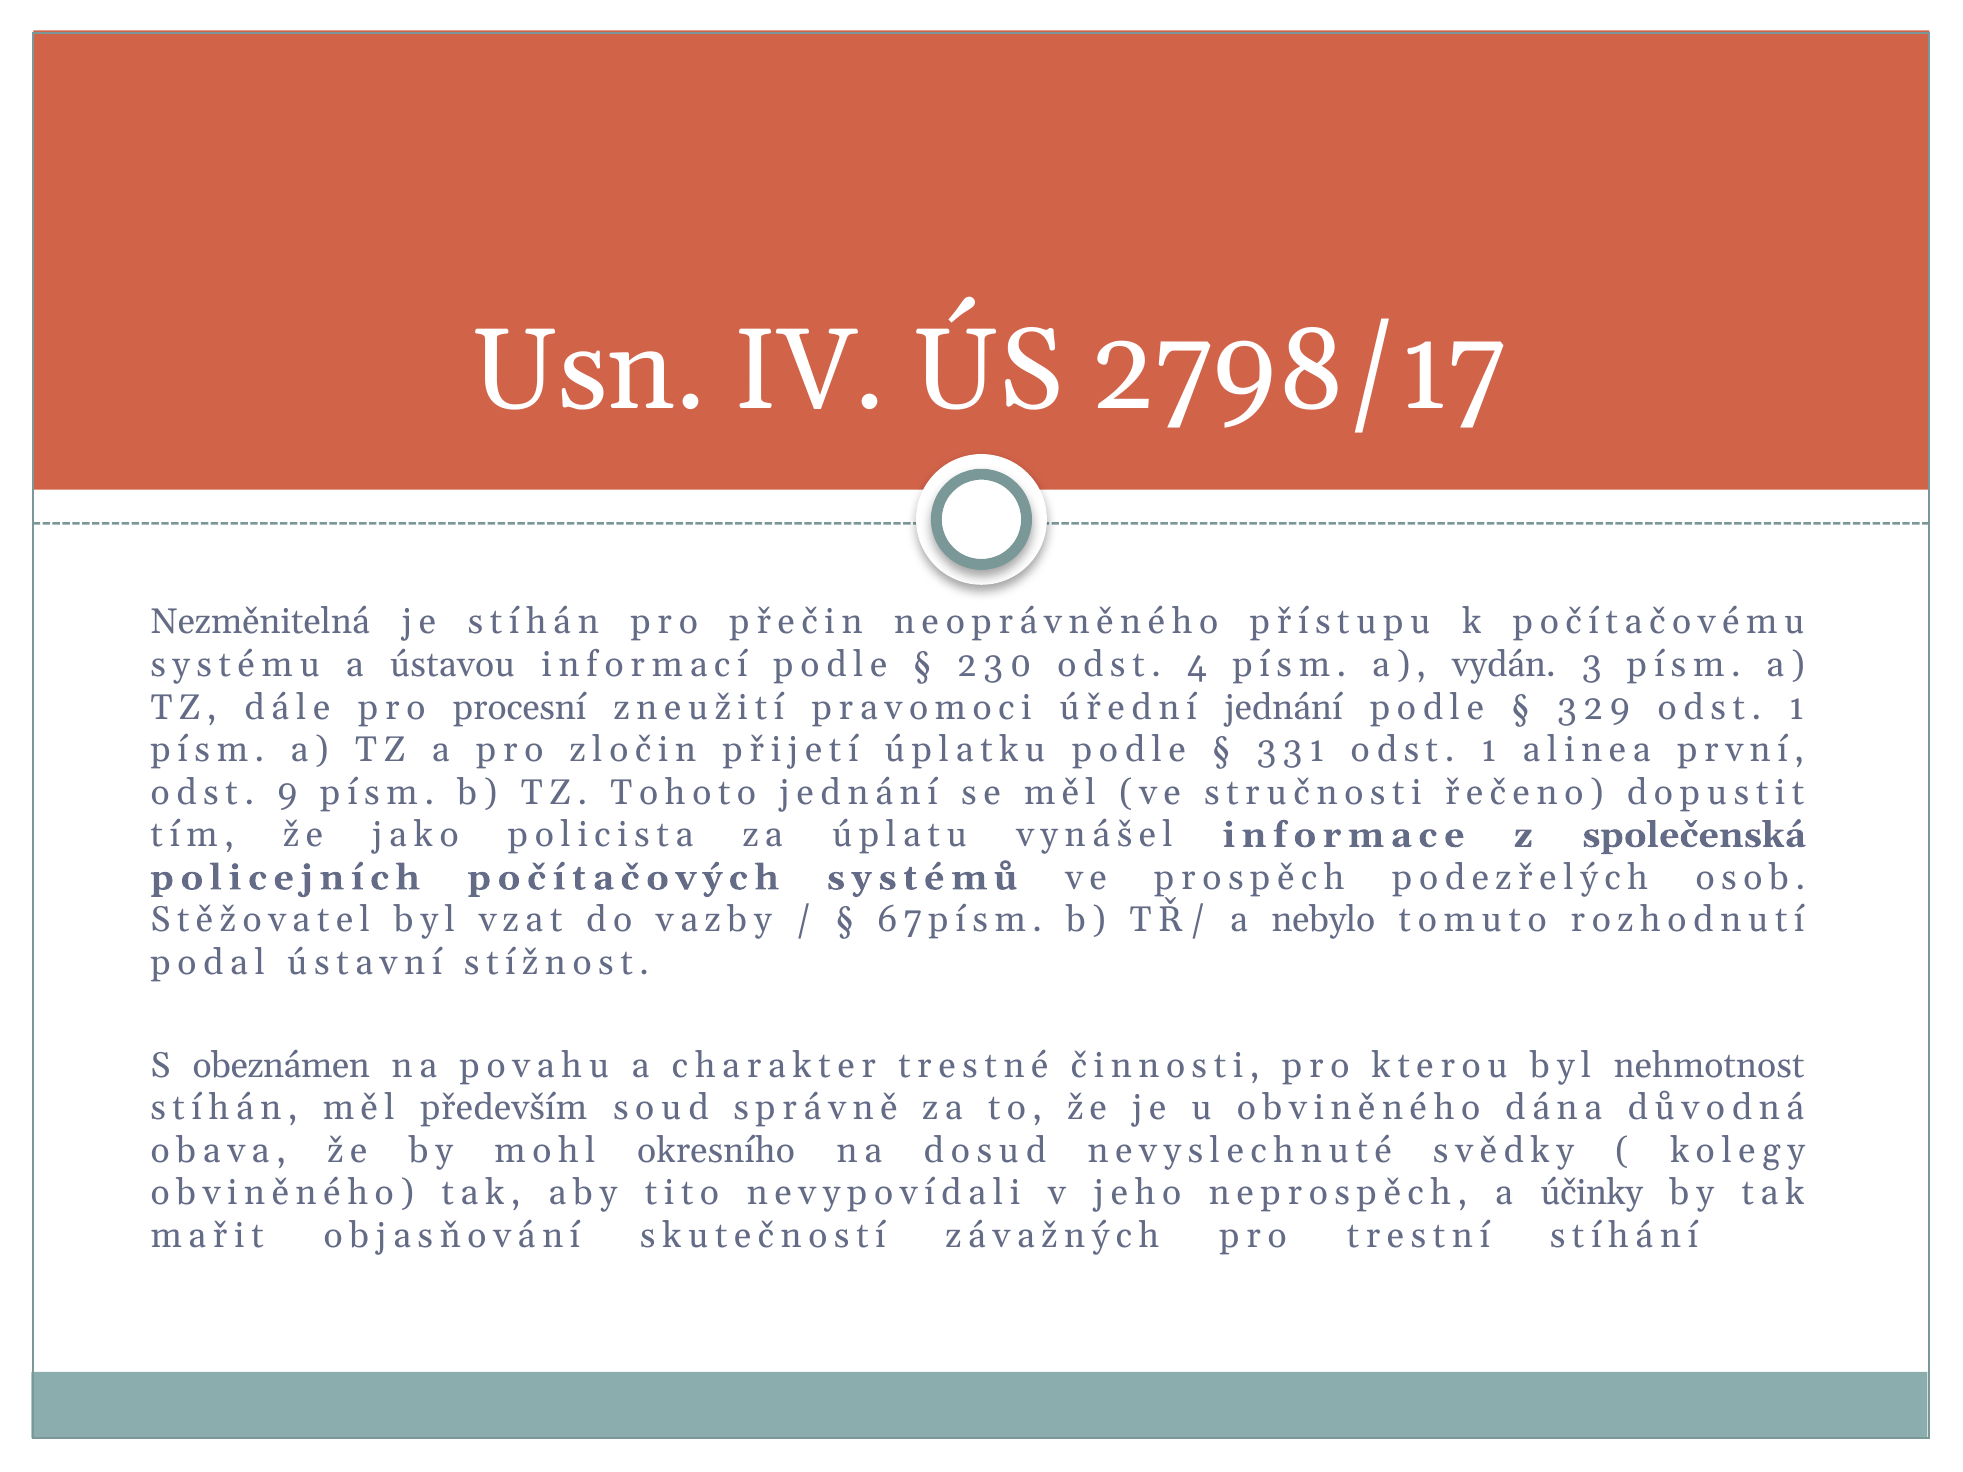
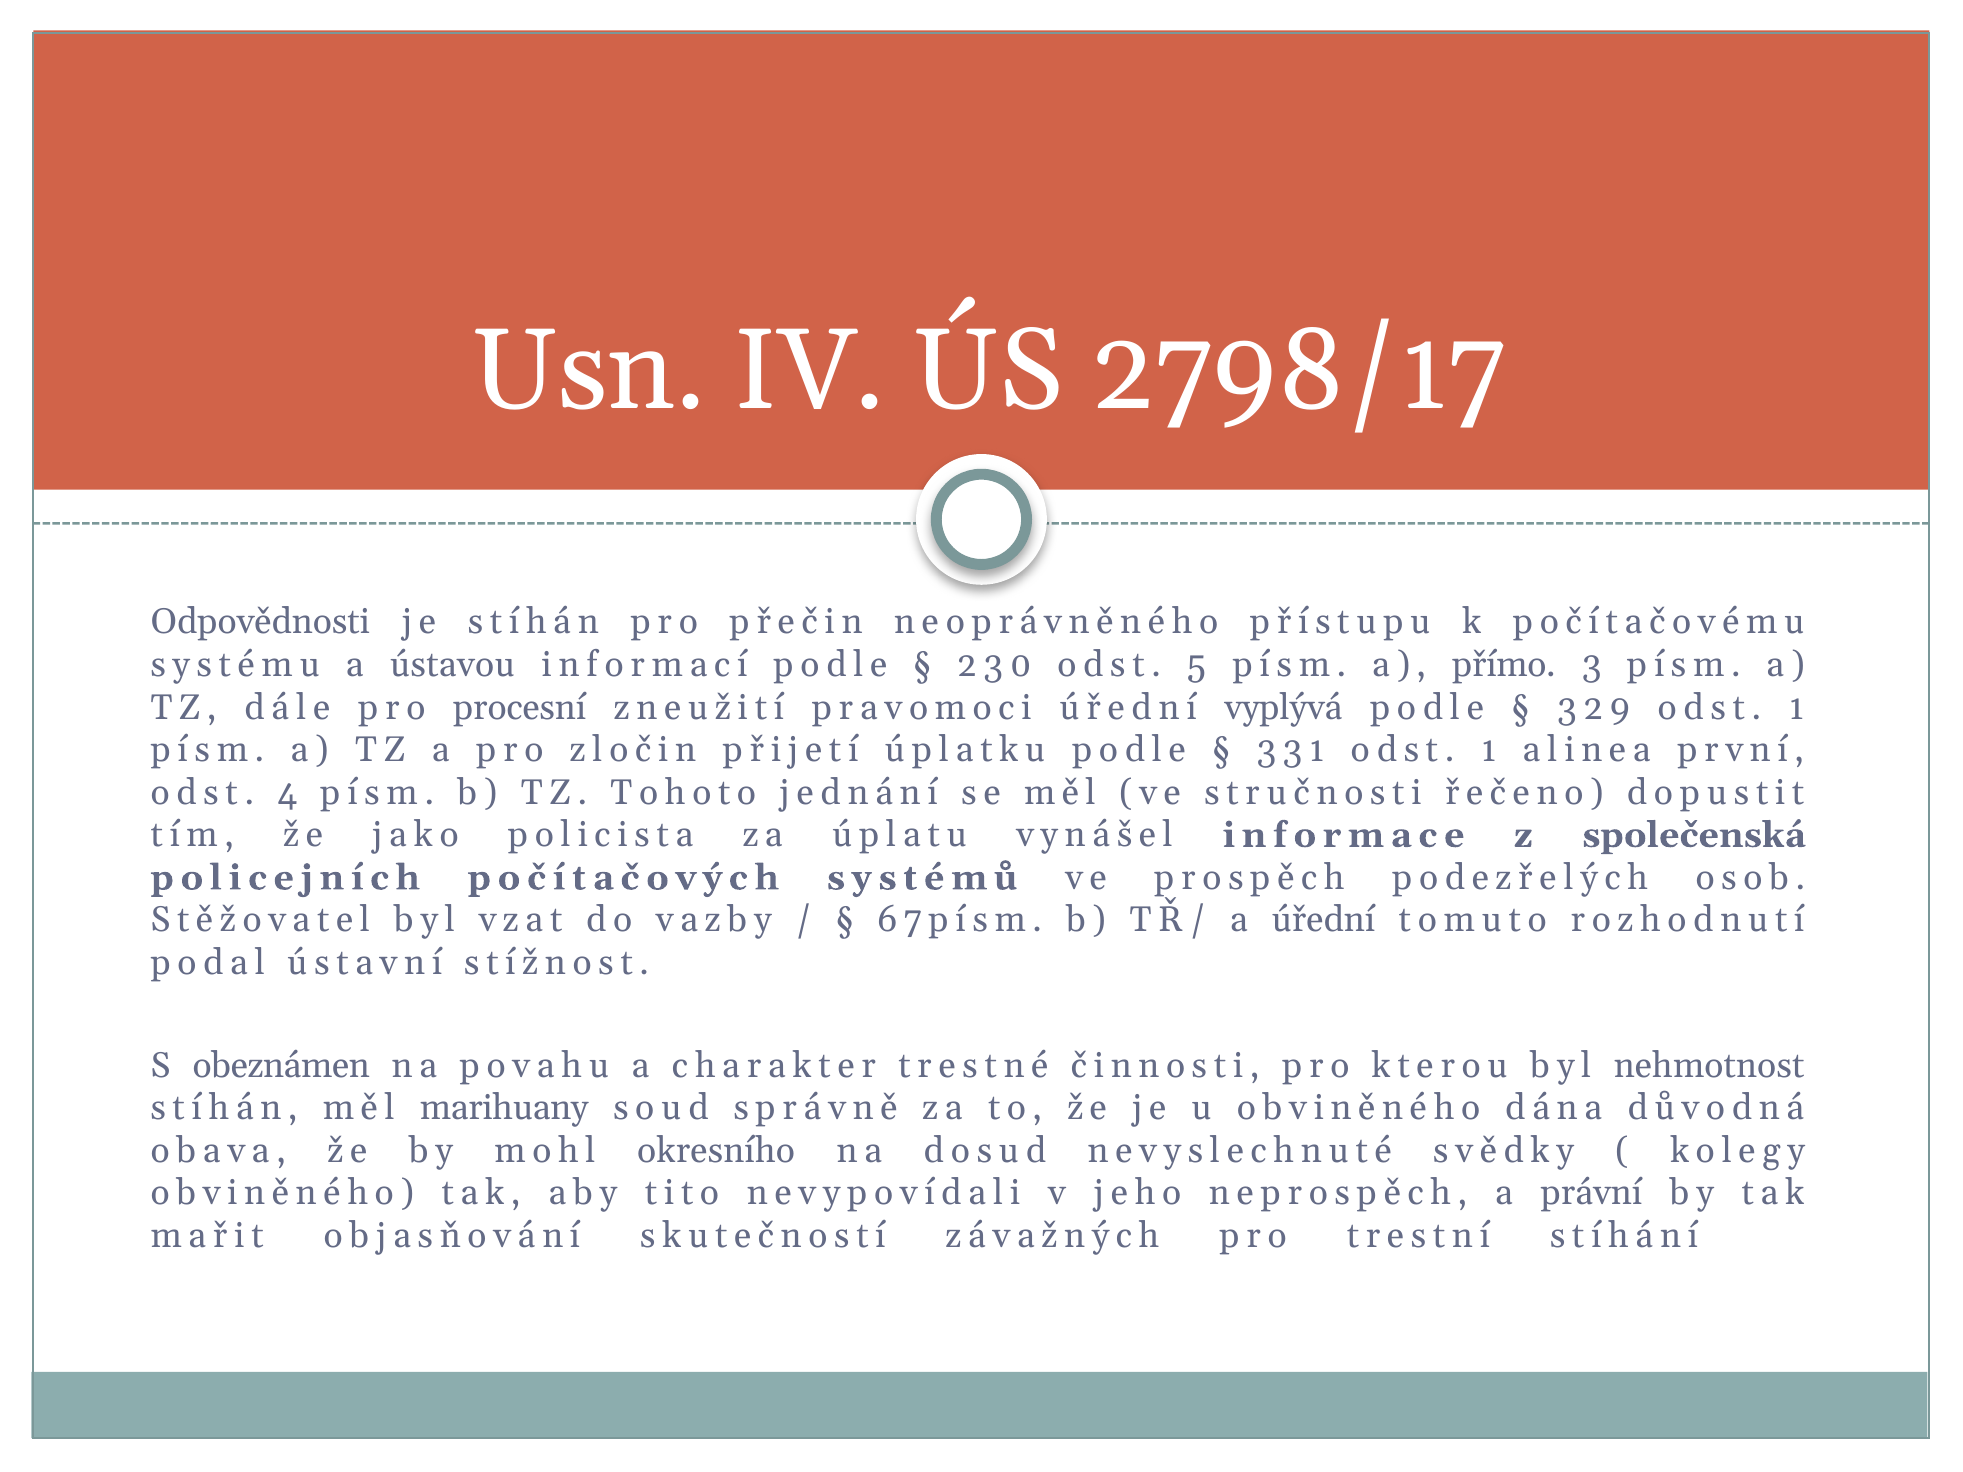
Nezměnitelná: Nezměnitelná -> Odpovědnosti (260, 622)
4: 4 -> 5 (1196, 665)
vydán: vydán -> přímo (1504, 665)
úřední jednání: jednání -> vyplývá (1283, 707)
9: 9 -> 4 (287, 793)
a nebylo: nebylo -> úřední (1323, 920)
především: především -> marihuany (504, 1108)
účinky: účinky -> právní (1591, 1193)
